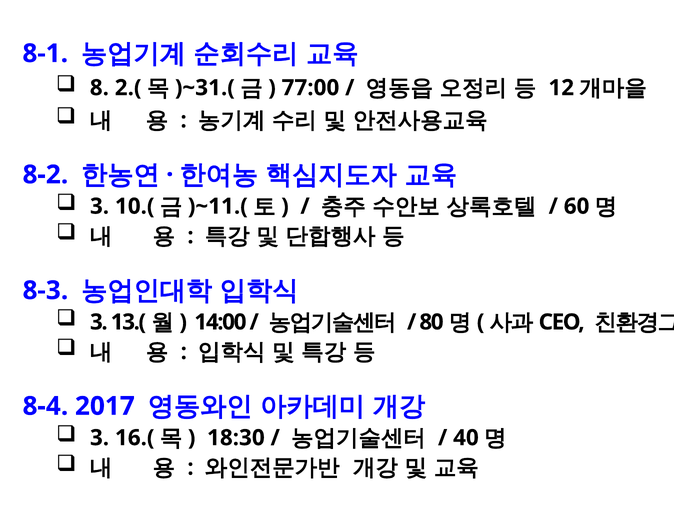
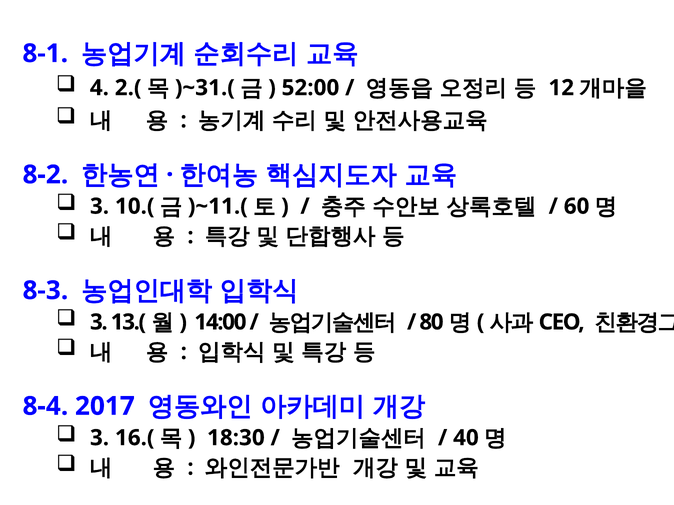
8: 8 -> 4 (99, 88)
77:00: 77:00 -> 52:00 (310, 88)
